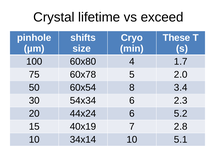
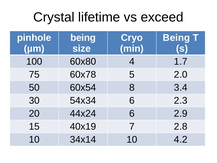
shifts: shifts -> being (83, 38)
These: These -> Being (176, 38)
5.2: 5.2 -> 2.9 (181, 113)
5.1: 5.1 -> 4.2 (181, 139)
